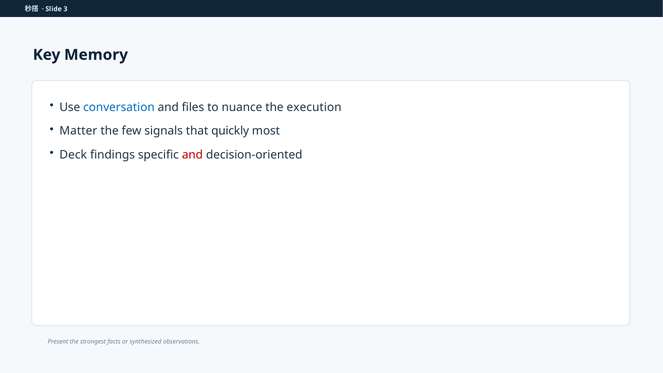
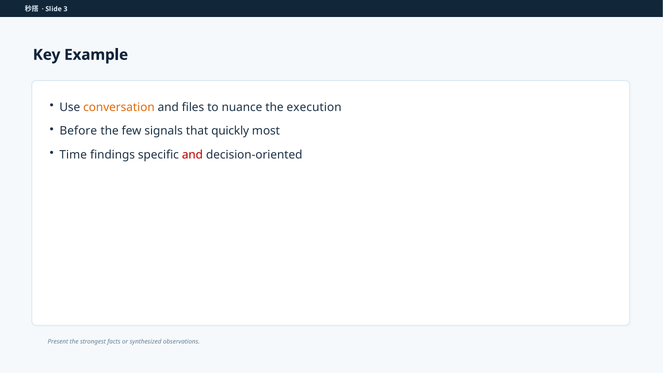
Memory: Memory -> Example (96, 55)
conversation colour: blue -> orange (119, 107)
Matter: Matter -> Before (78, 131)
Deck: Deck -> Time (73, 155)
